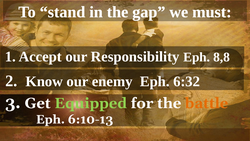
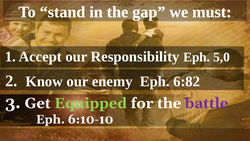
8,8: 8,8 -> 5,0 (222, 57)
6:32: 6:32 -> 6:82 (187, 81)
battle colour: orange -> purple (207, 103)
6:10-13: 6:10-13 -> 6:10-10 (91, 119)
